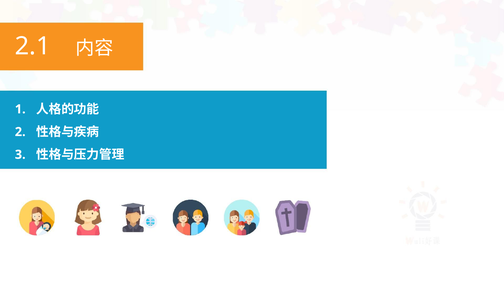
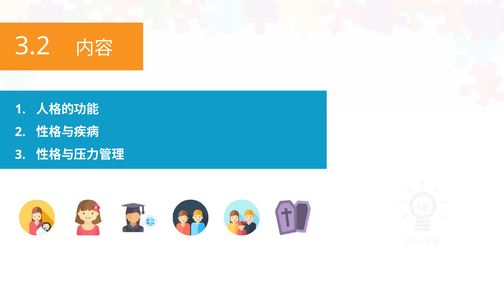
2.1: 2.1 -> 3.2 (33, 46)
